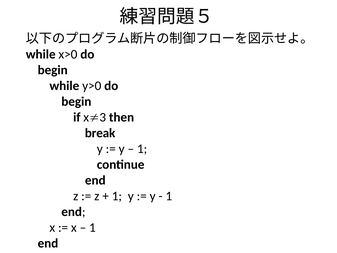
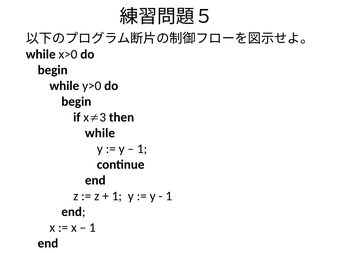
break: break -> while (100, 133)
